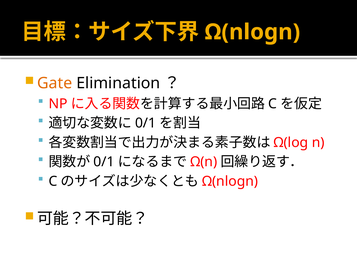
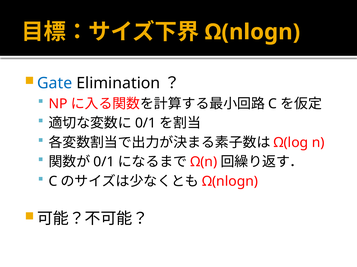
Gate colour: orange -> blue (55, 84)
